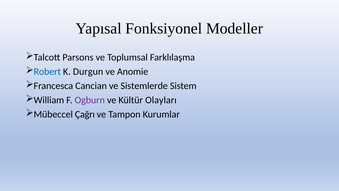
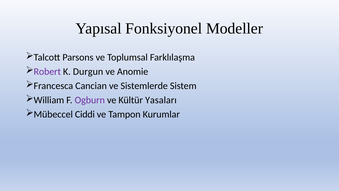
Robert colour: blue -> purple (47, 72)
Olayları: Olayları -> Yasaları (161, 100)
Çağrı: Çağrı -> Ciddi (85, 114)
